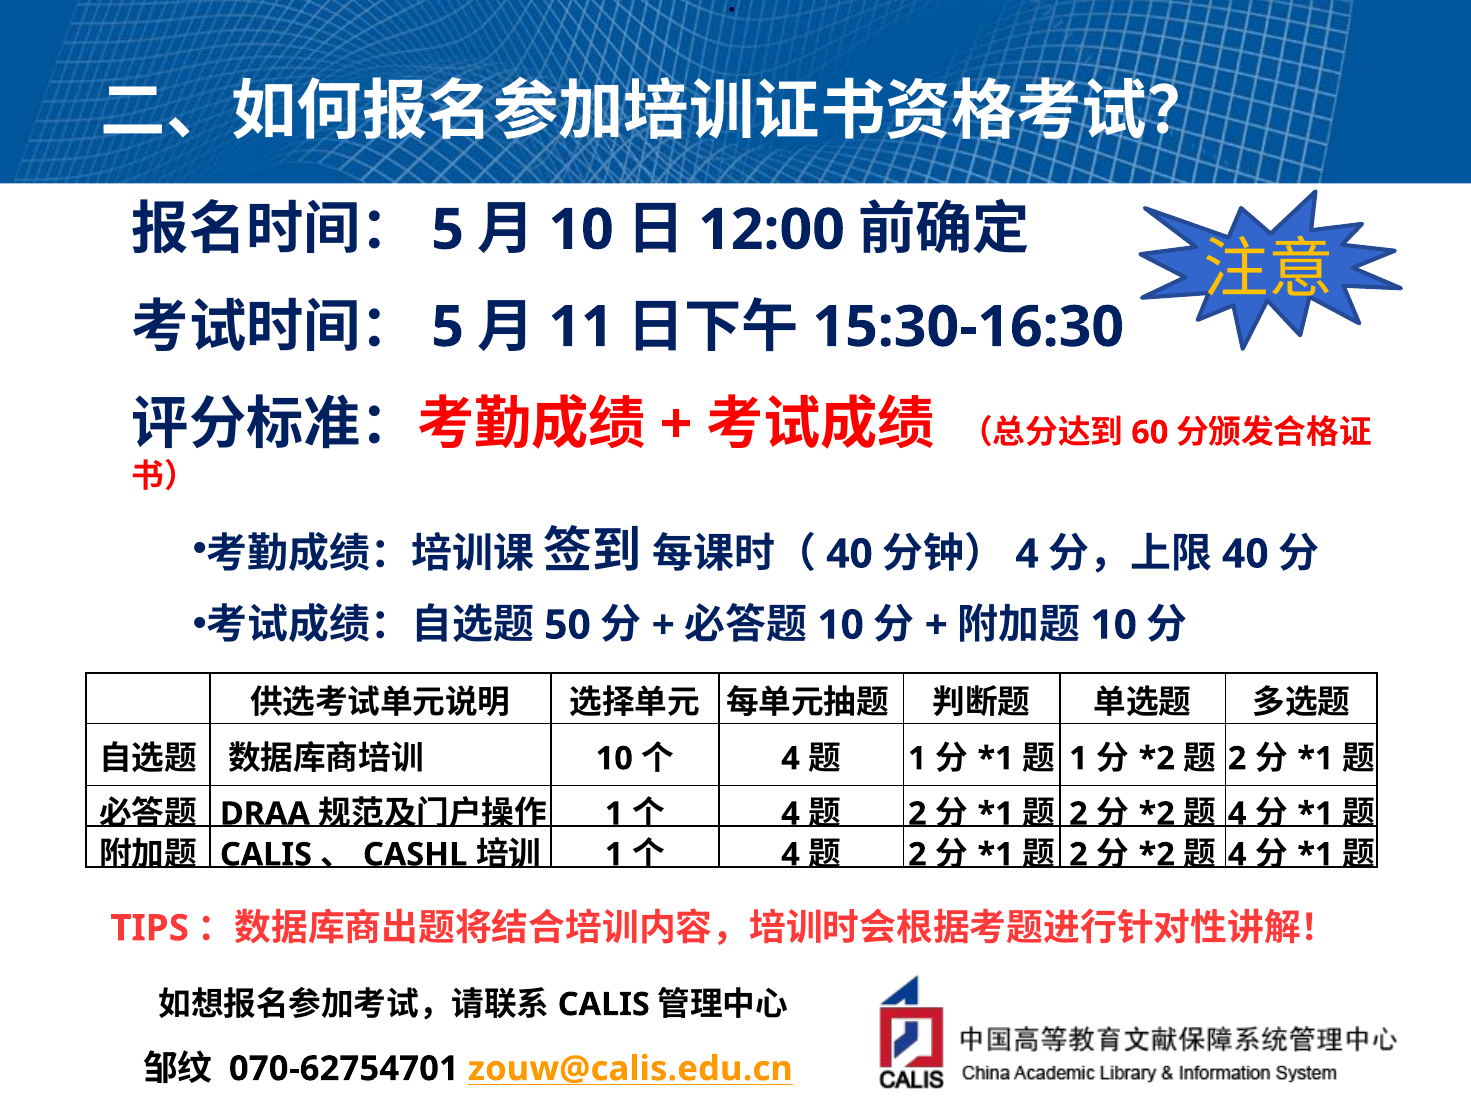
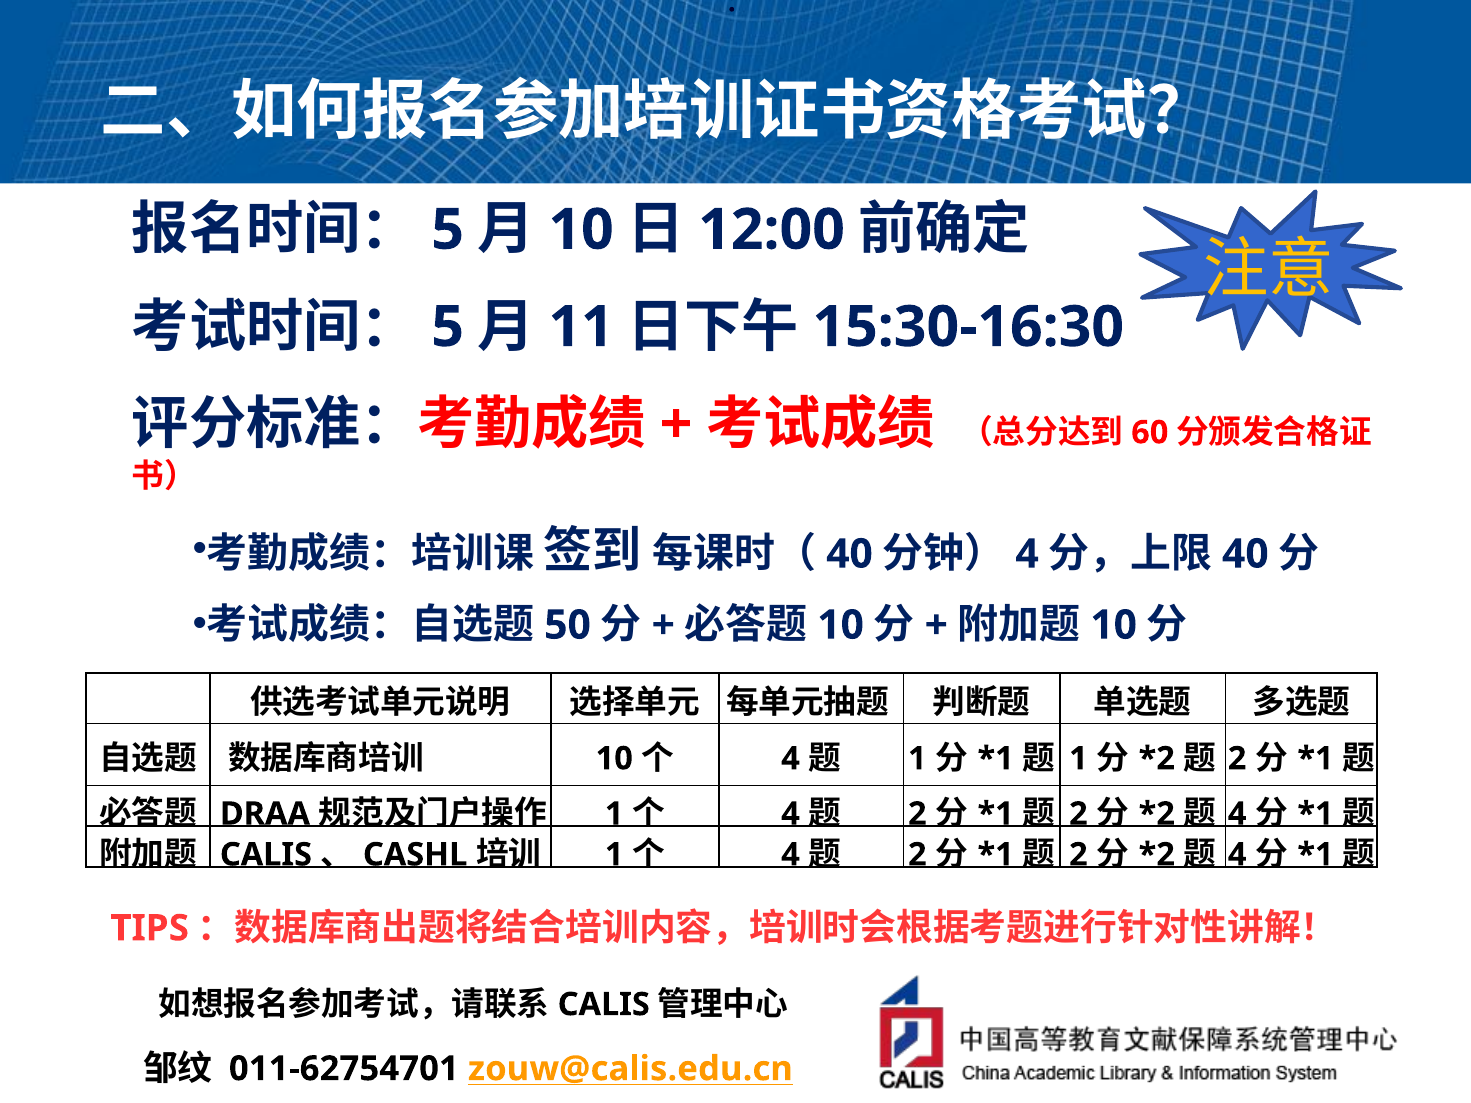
070-62754701: 070-62754701 -> 011-62754701 (344, 1069)
